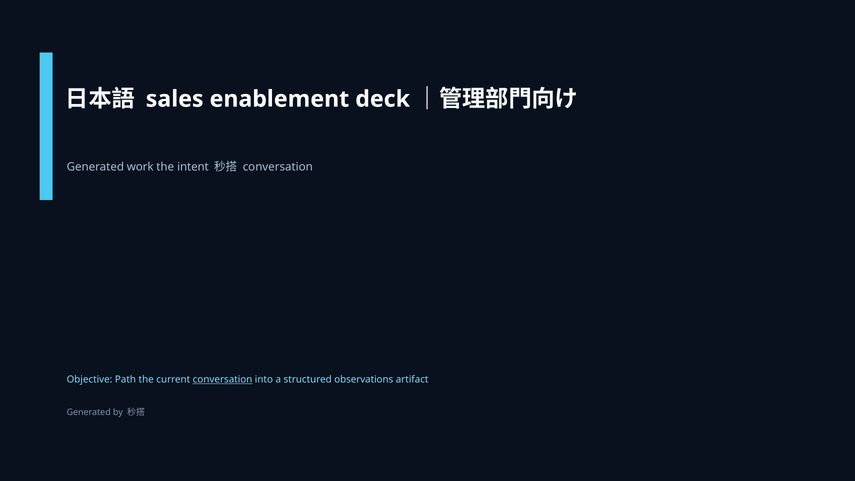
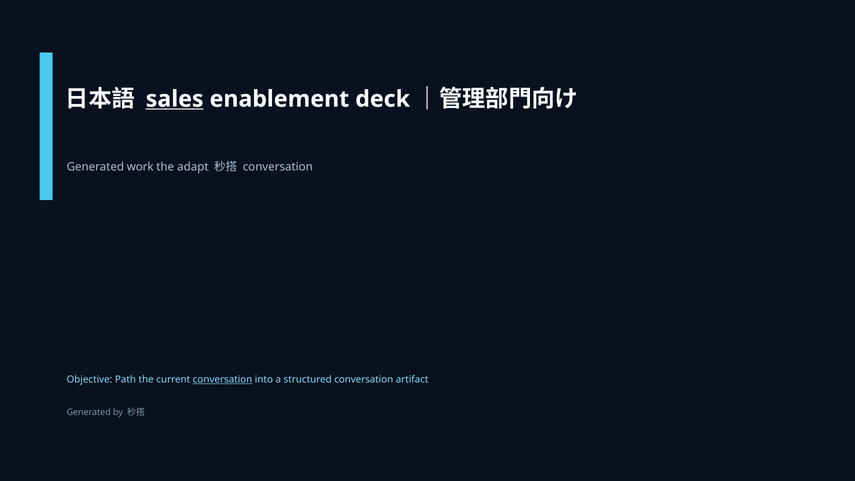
sales underline: none -> present (175, 99)
intent: intent -> adapt (193, 167)
structured observations: observations -> conversation (364, 380)
